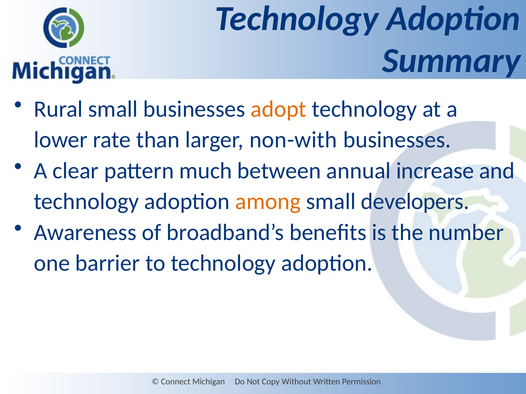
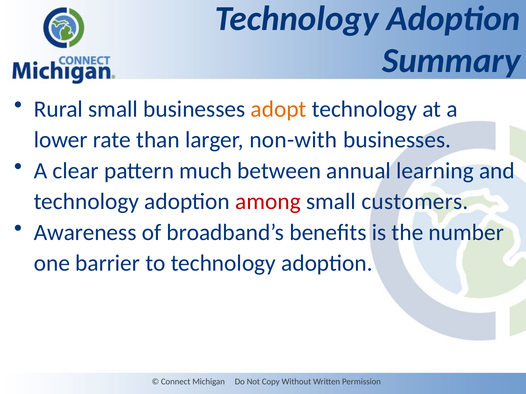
increase: increase -> learning (435, 171)
among colour: orange -> red (268, 202)
developers: developers -> customers (415, 202)
